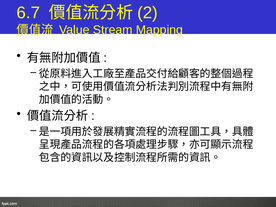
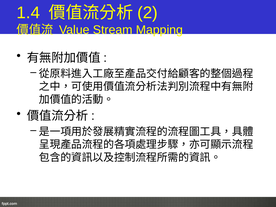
6.7: 6.7 -> 1.4 (28, 13)
